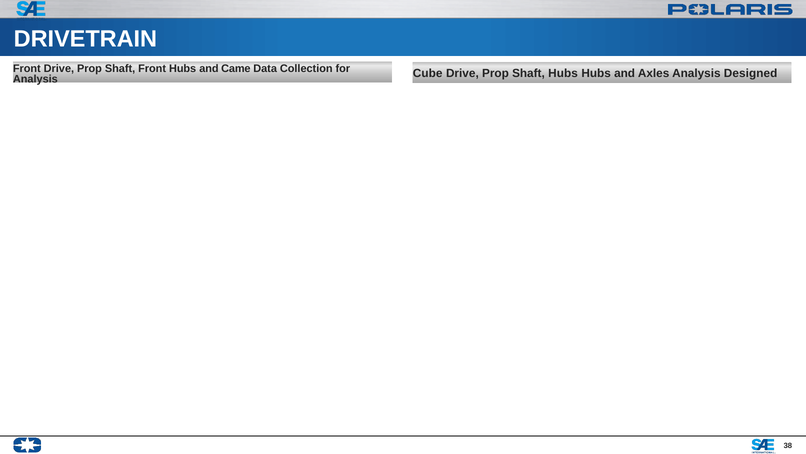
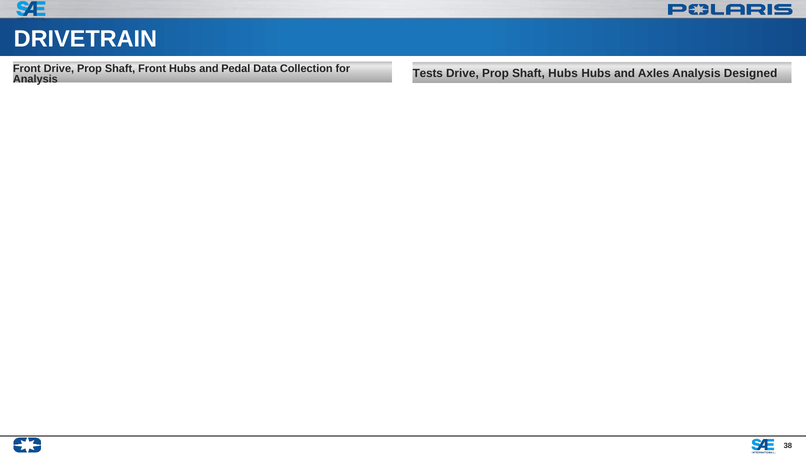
Came: Came -> Pedal (236, 68)
Cube: Cube -> Tests (428, 73)
